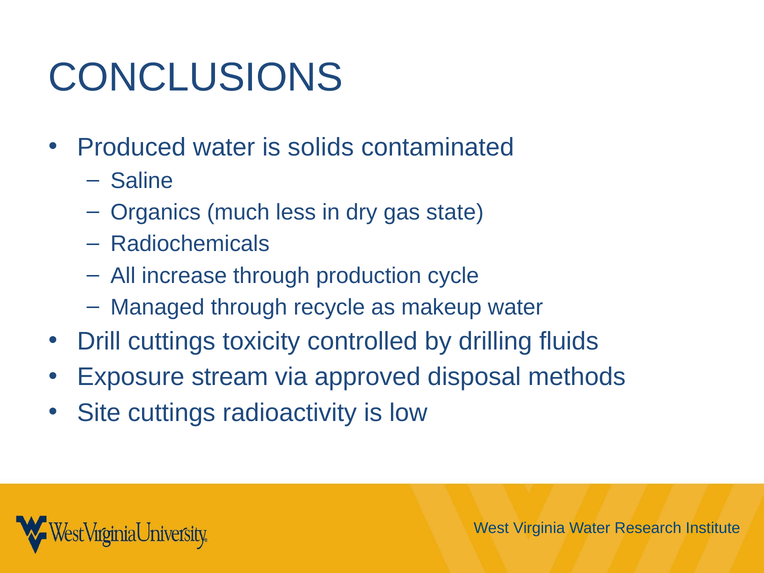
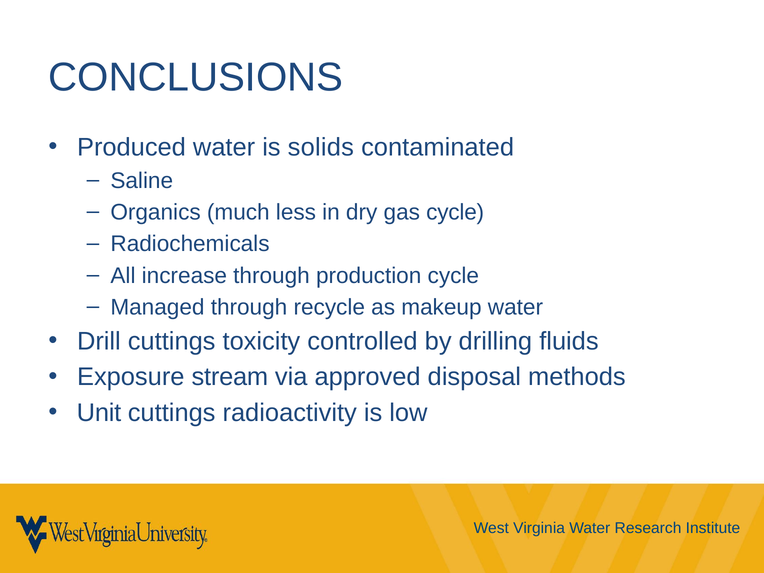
gas state: state -> cycle (455, 212)
Site: Site -> Unit (99, 413)
